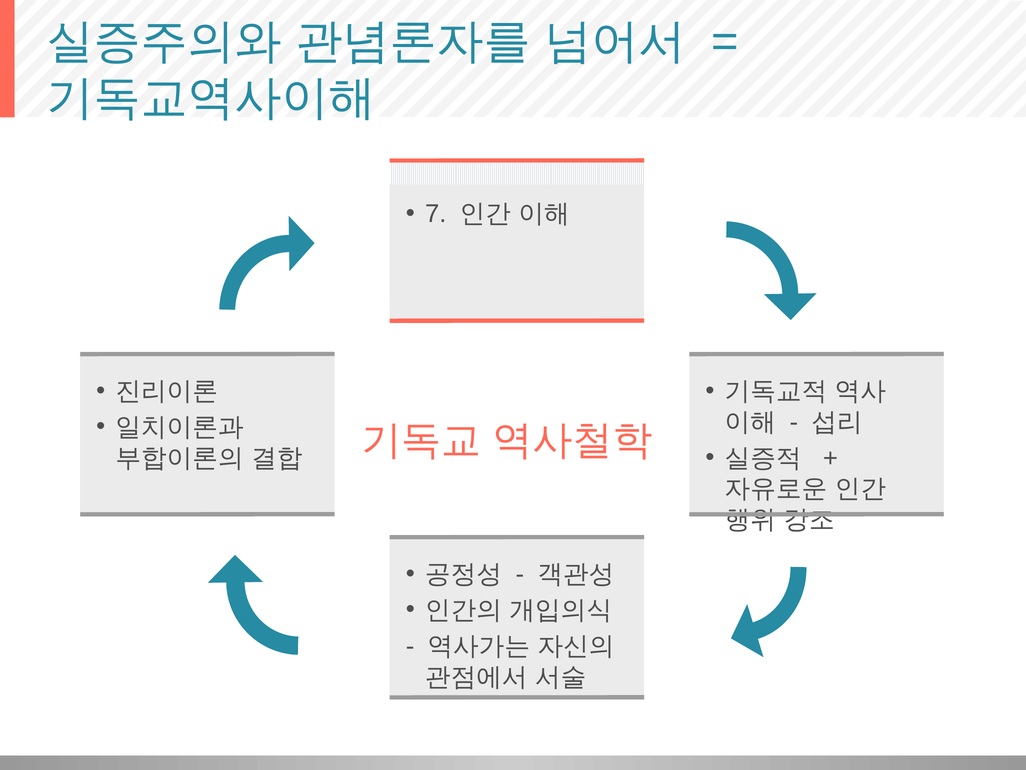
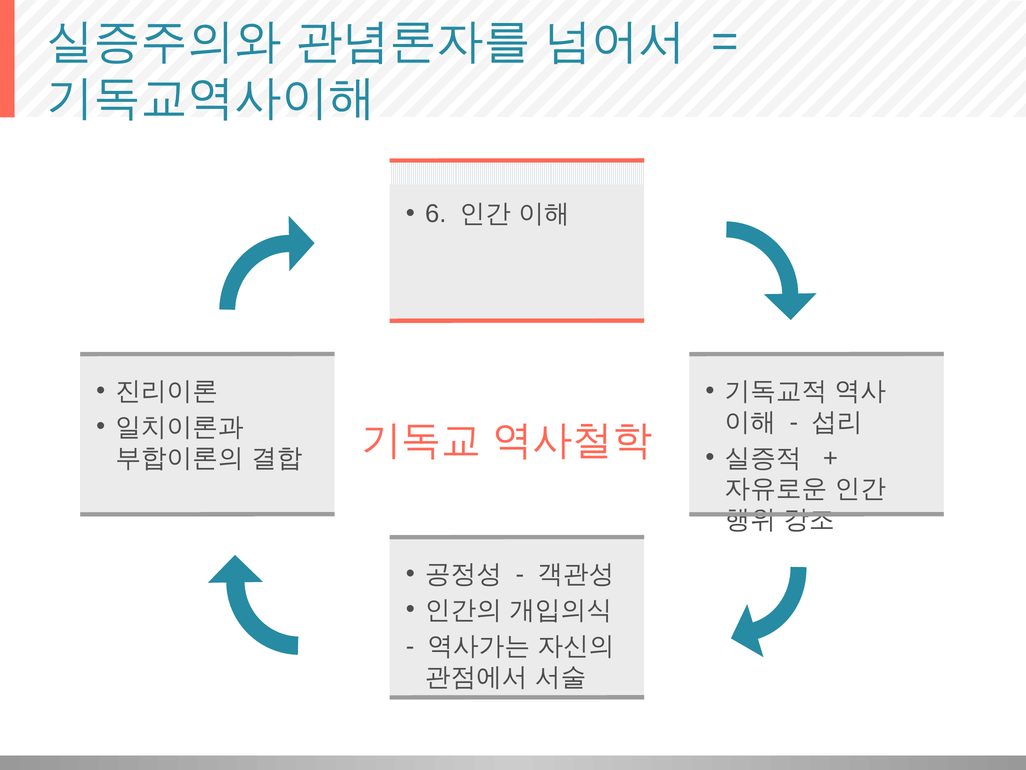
7: 7 -> 6 (436, 214)
